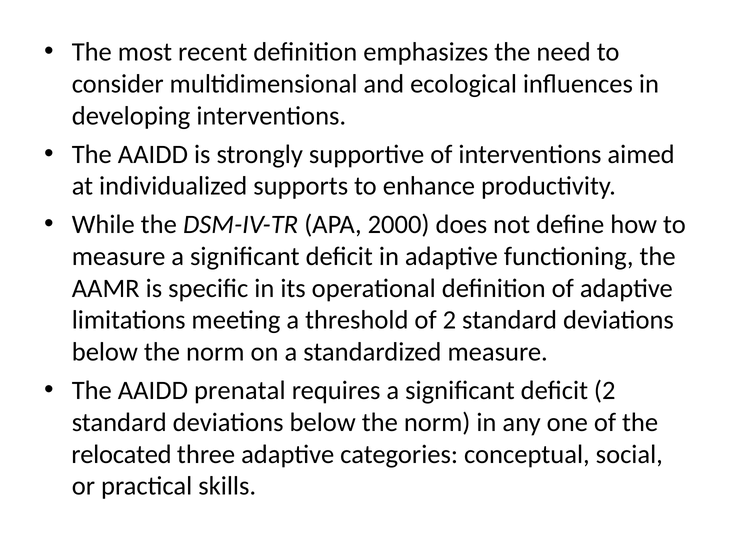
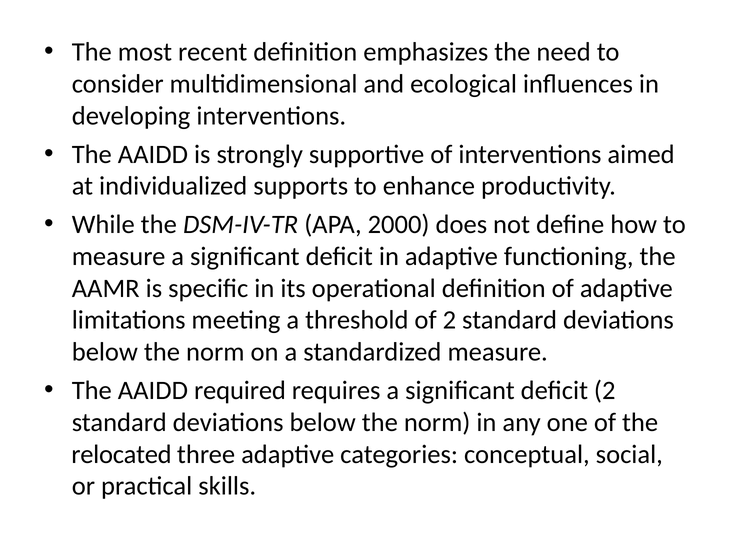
prenatal: prenatal -> required (240, 391)
